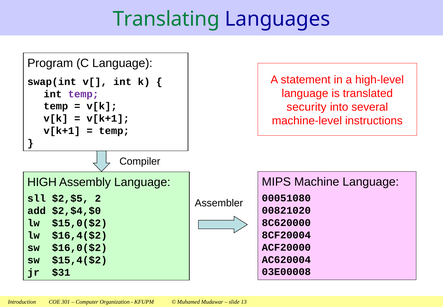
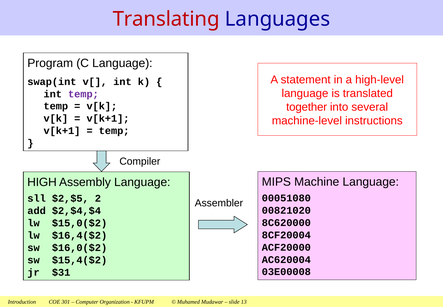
Translating colour: green -> red (166, 19)
security: security -> together (307, 107)
$2,$4,$0: $2,$4,$0 -> $2,$4,$4 (76, 211)
